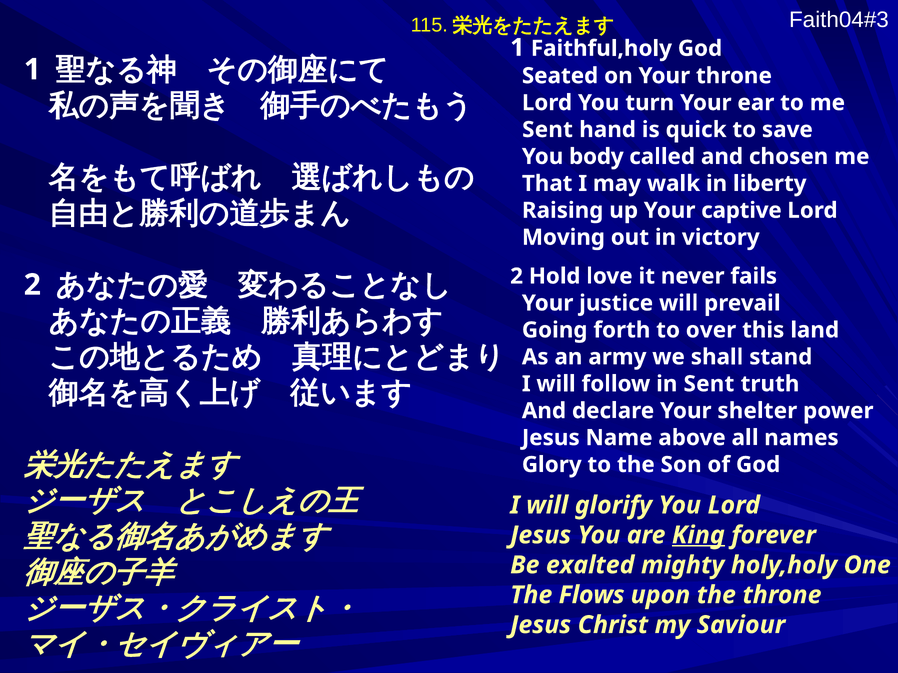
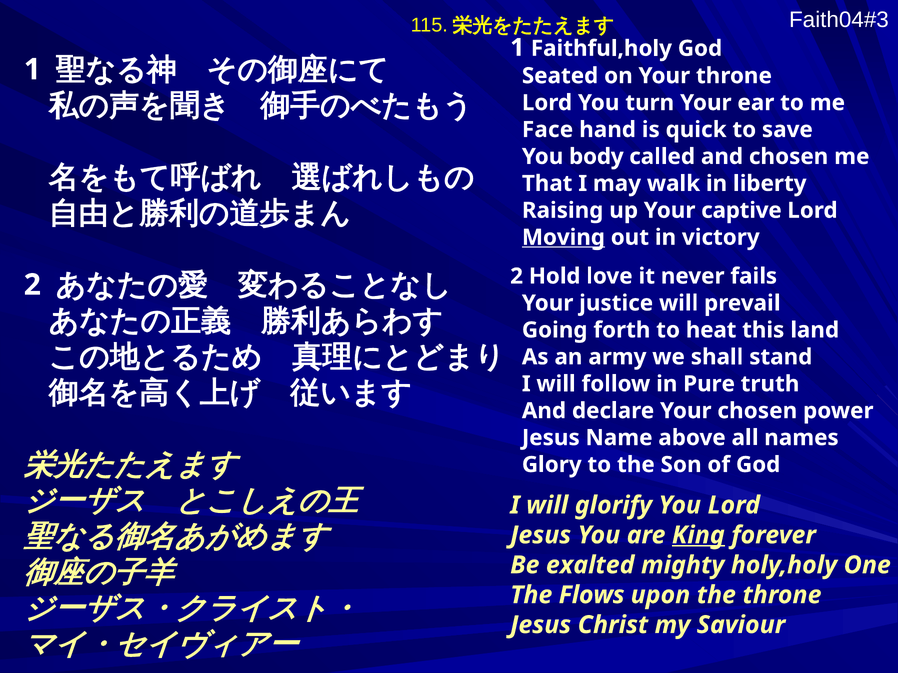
Sent: Sent -> Face (548, 130)
Moving underline: none -> present (563, 238)
over: over -> heat (711, 330)
in Sent: Sent -> Pure (709, 384)
Your shelter: shelter -> chosen (757, 411)
